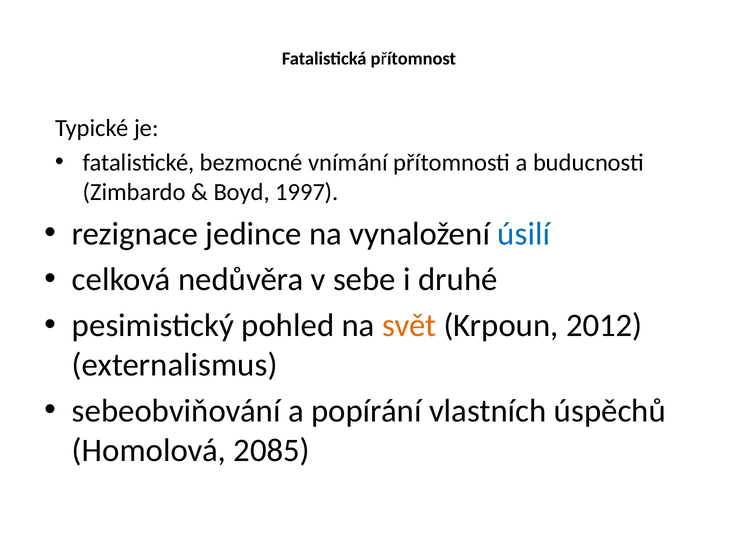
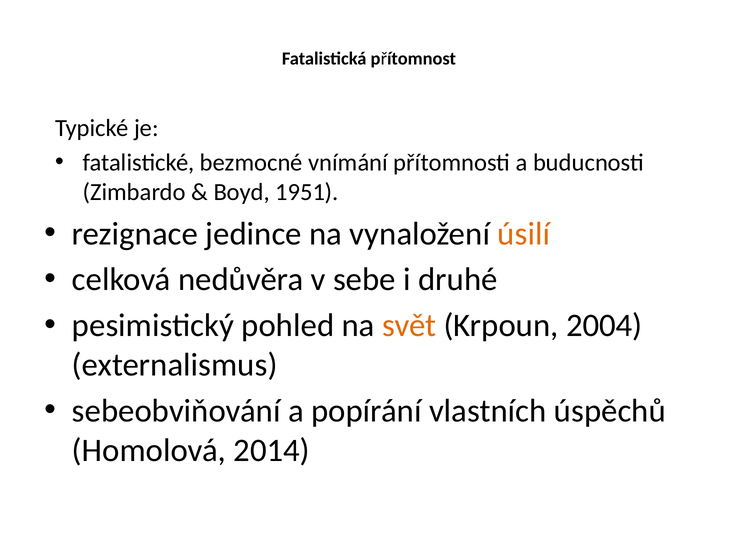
1997: 1997 -> 1951 (307, 192)
úsilí colour: blue -> orange (524, 234)
2012: 2012 -> 2004 (604, 326)
2085: 2085 -> 2014 (272, 451)
